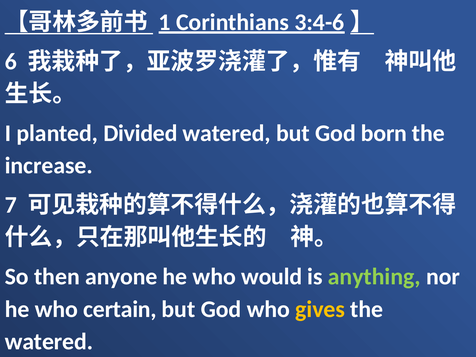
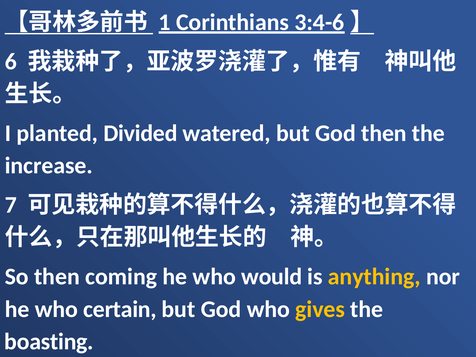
God born: born -> then (384, 133)
anyone: anyone -> coming (121, 277)
anything colour: light green -> yellow (374, 277)
watered: watered -> boasting (49, 342)
